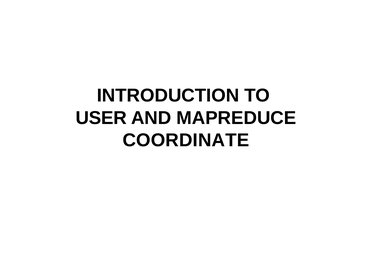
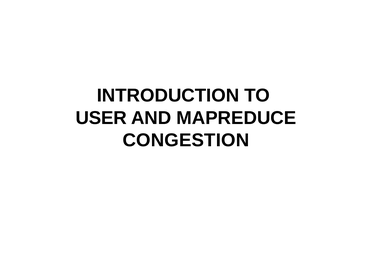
COORDINATE: COORDINATE -> CONGESTION (186, 140)
